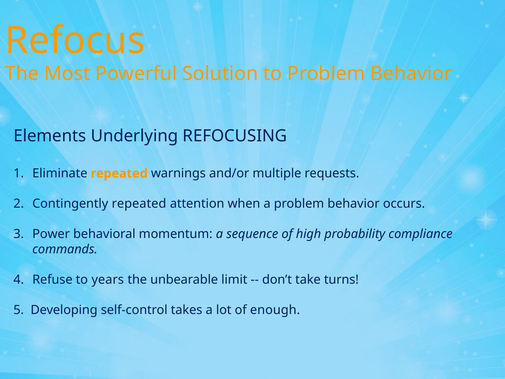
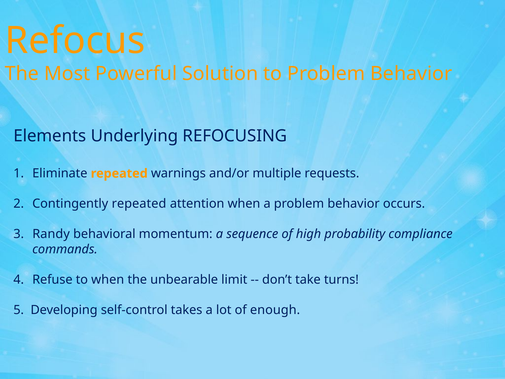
Power: Power -> Randy (51, 234)
to years: years -> when (108, 279)
